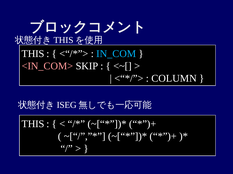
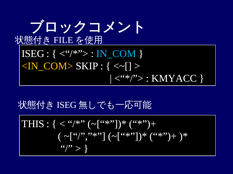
THIS: THIS -> FILE (63, 40)
THIS: THIS -> ISEG (33, 54)
<IN_COM> colour: pink -> yellow (47, 66)
COLUMN: COLUMN -> KMYACC (174, 79)
